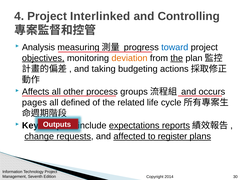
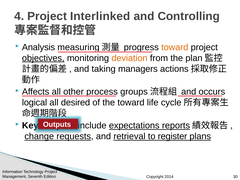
toward colour: blue -> orange (175, 47)
the underline: present -> none (177, 58)
budgeting: budgeting -> managers (138, 69)
pages: pages -> logical (35, 103)
defined: defined -> desired (76, 103)
the related: related -> toward (131, 103)
affected: affected -> retrieval (129, 136)
